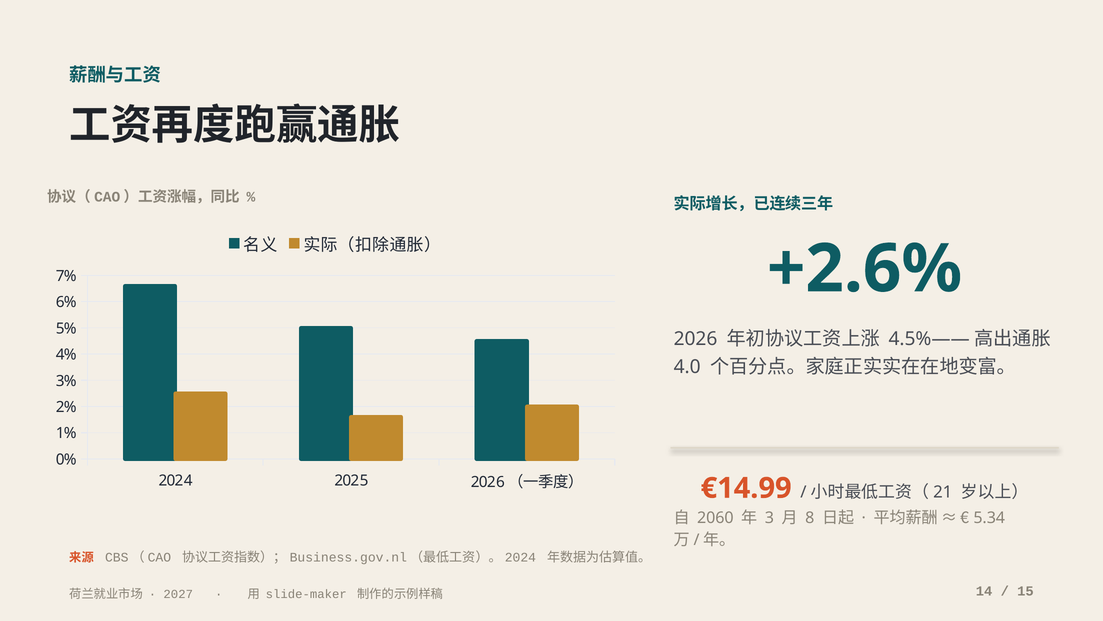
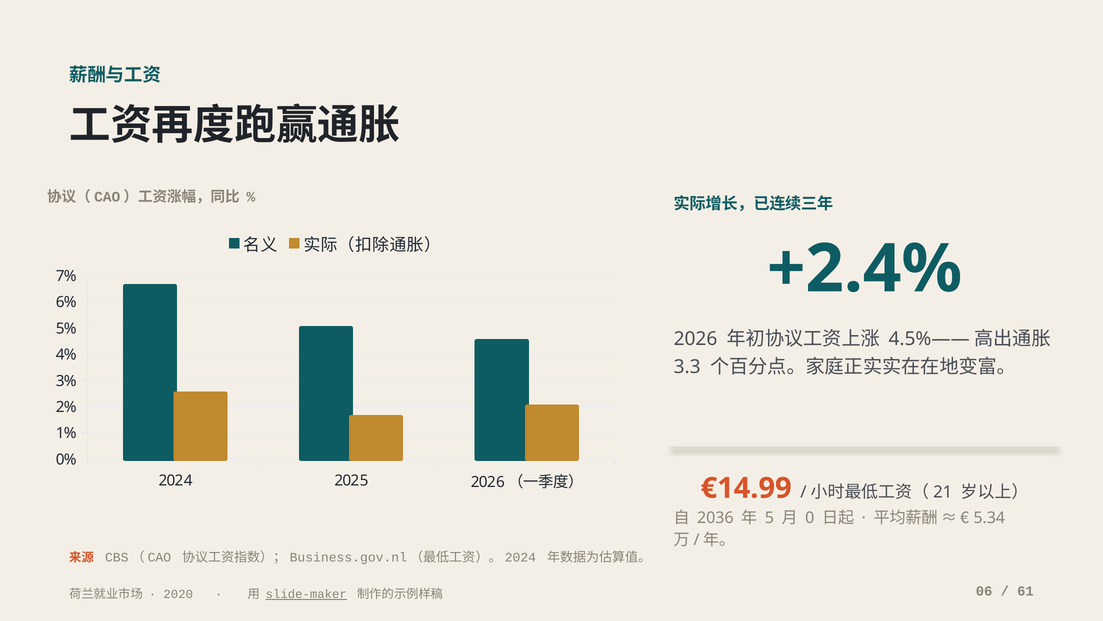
+2.6%: +2.6% -> +2.4% (865, 269)
4.0: 4.0 -> 3.3 (687, 367)
2060: 2060 -> 2036 (715, 517)
3: 3 -> 5 (769, 517)
8: 8 -> 0 (810, 517)
2027: 2027 -> 2020 (178, 594)
slide-maker underline: none -> present (306, 594)
14: 14 -> 06 (984, 591)
15: 15 -> 61 (1025, 591)
